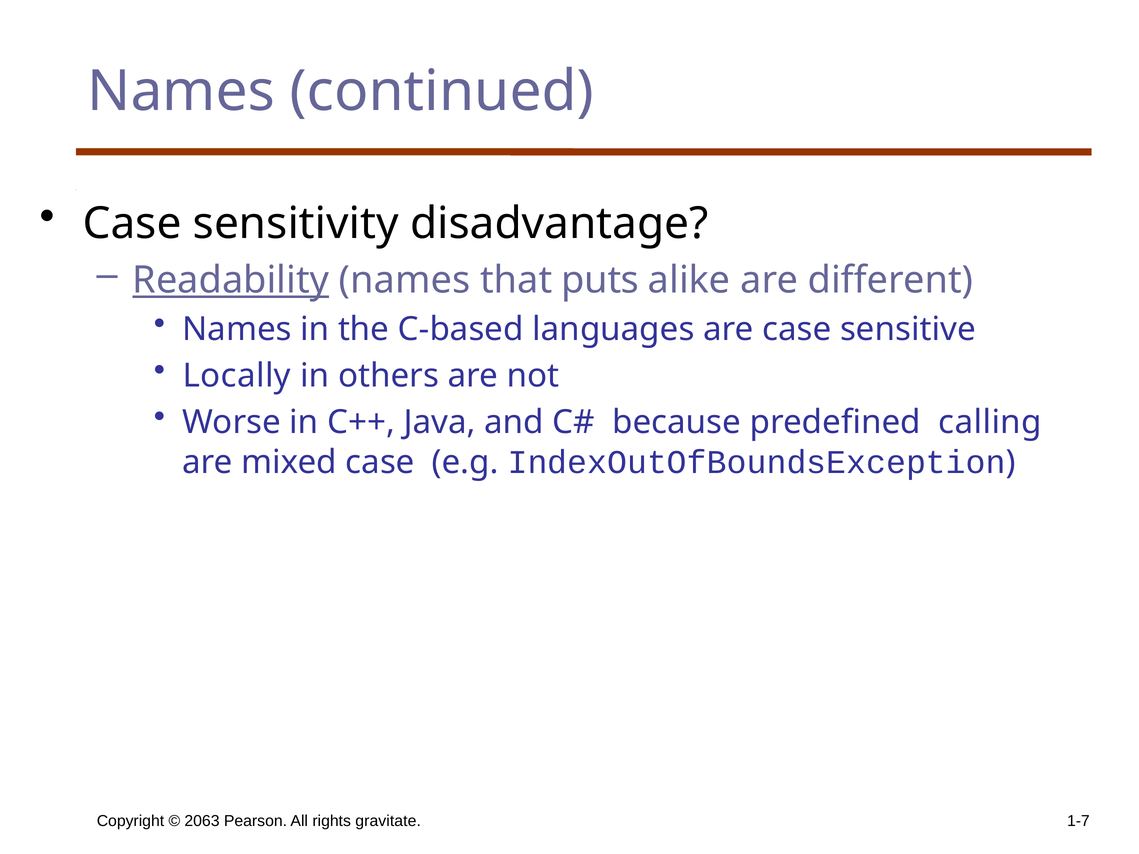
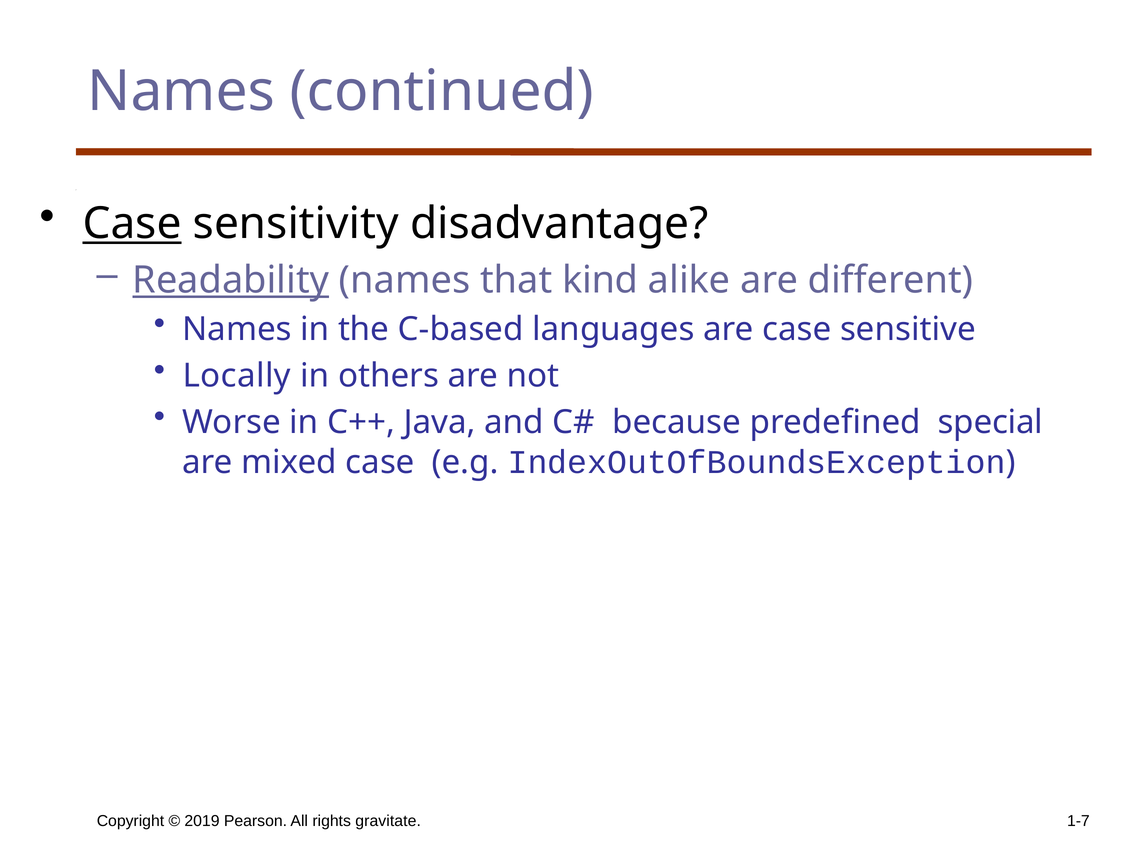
Case underline: none -> present (132, 224)
puts: puts -> kind (600, 280)
calling: calling -> special (990, 422)
2063: 2063 -> 2019 (202, 821)
